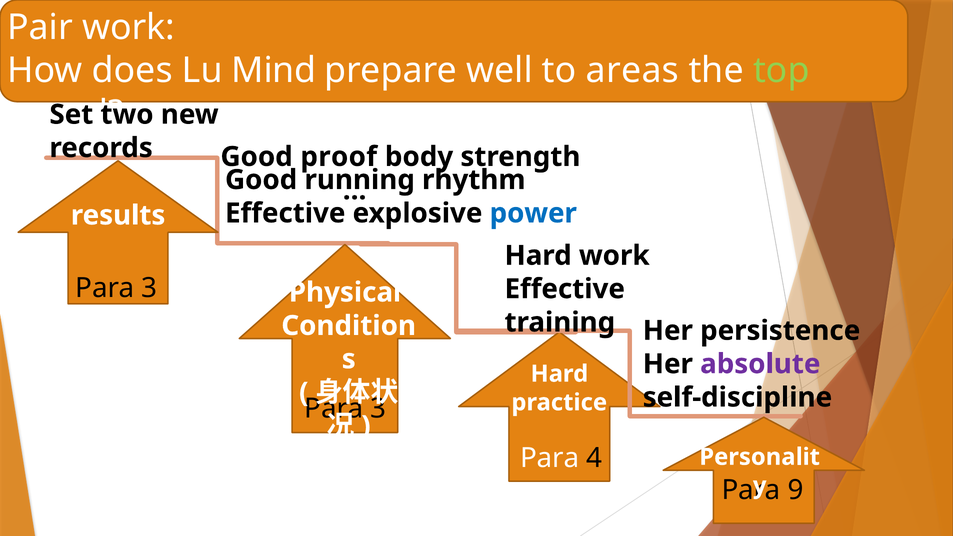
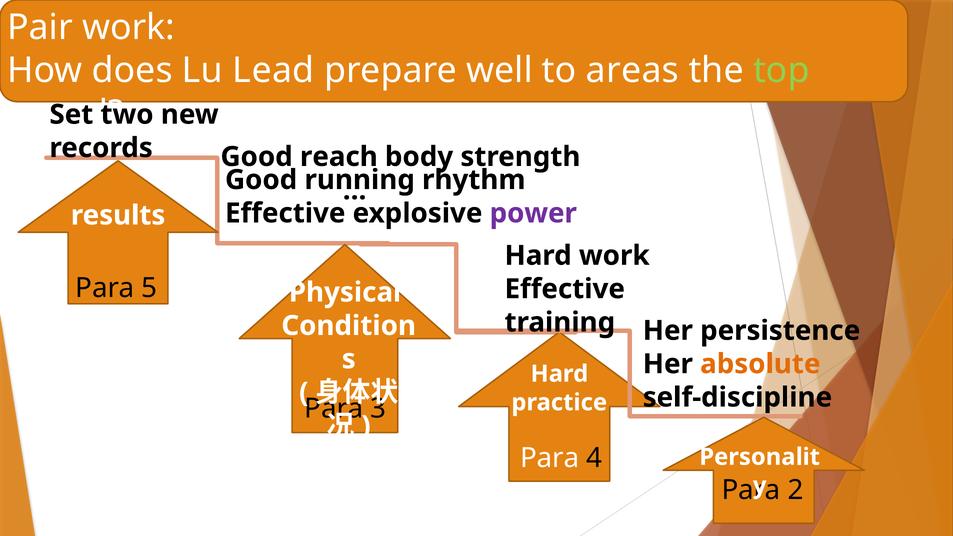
Mind: Mind -> Lead (273, 70)
proof: proof -> reach (339, 157)
power colour: blue -> purple (533, 213)
3: 3 -> 5 (149, 288)
absolute colour: purple -> orange (760, 364)
9: 9 -> 2 (795, 490)
